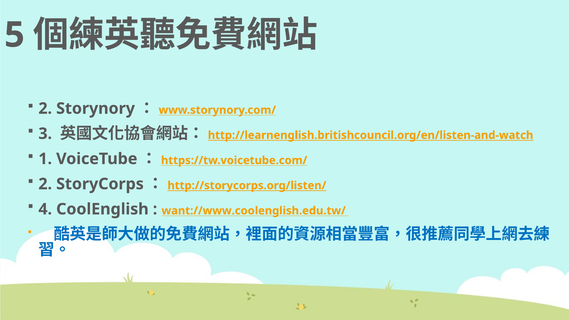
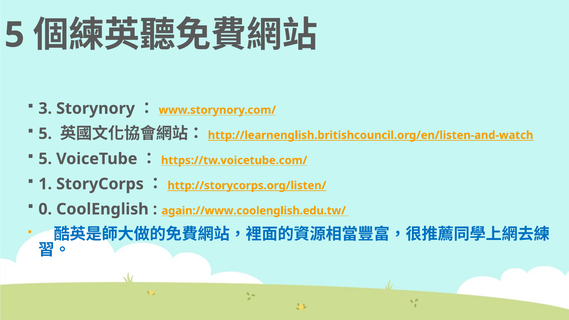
2: 2 -> 3 (45, 109)
3: 3 -> 5 (45, 134)
1: 1 -> 5 (45, 159)
2: 2 -> 1 (45, 184)
4: 4 -> 0 (45, 209)
want://www.coolenglish.edu.tw/: want://www.coolenglish.edu.tw/ -> again://www.coolenglish.edu.tw/ (254, 211)
